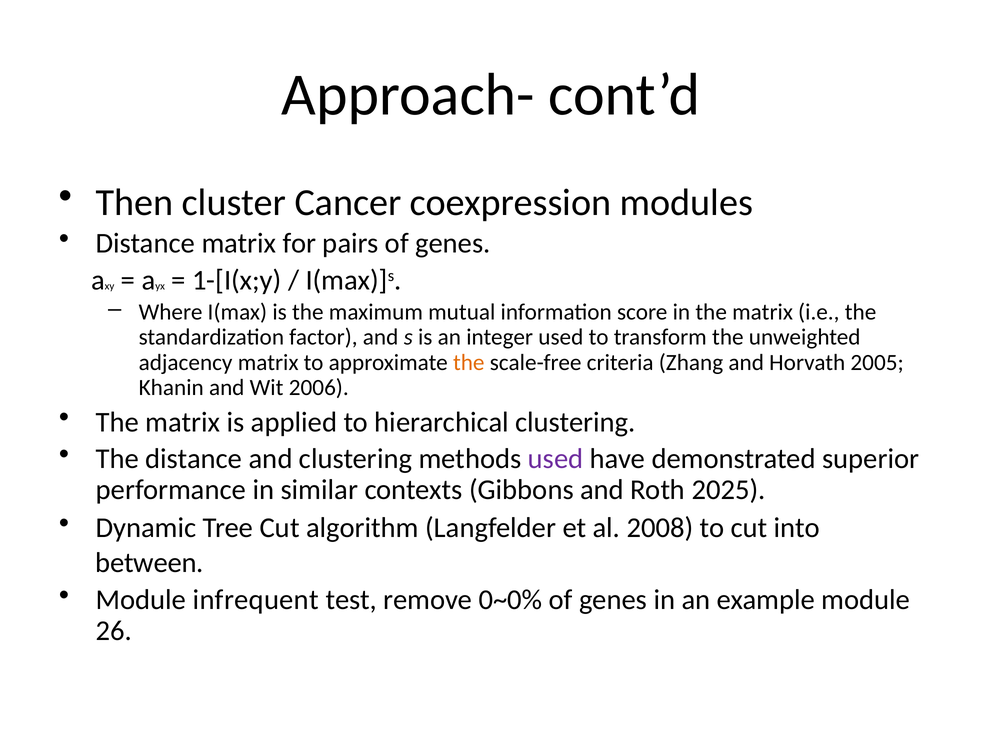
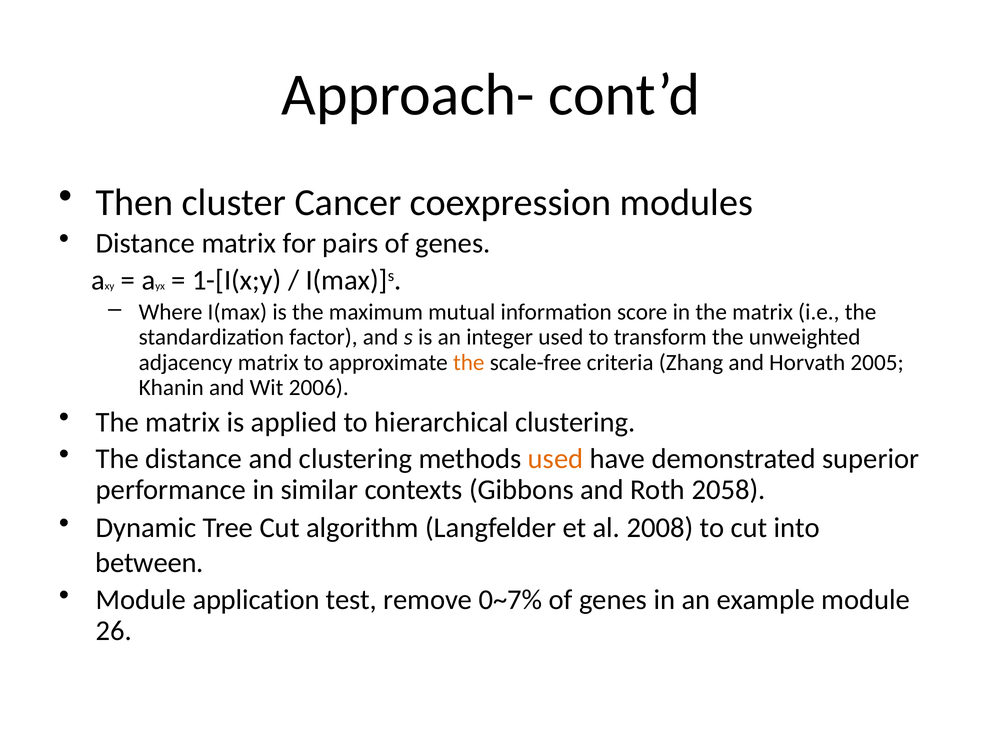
used colour: purple -> orange (556, 459)
2025: 2025 -> 2058 (728, 490)
infrequent: infrequent -> application (256, 599)
0~0%: 0~0% -> 0~7% (510, 599)
